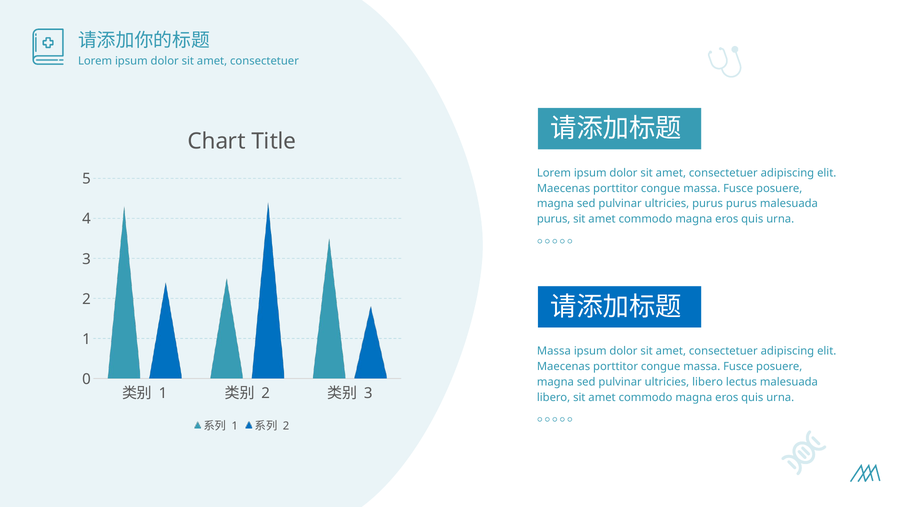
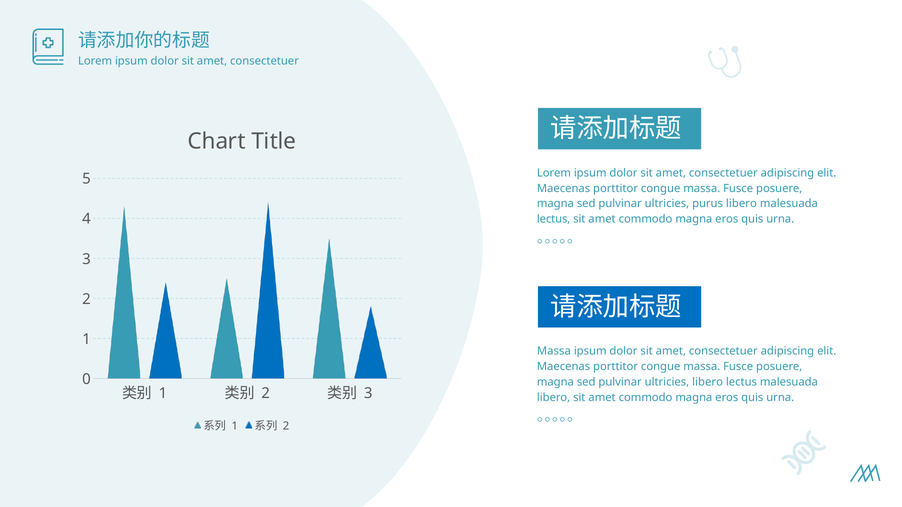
purus purus: purus -> libero (741, 204)
purus: purus -> lectus (554, 219)
